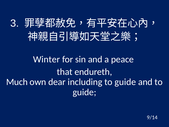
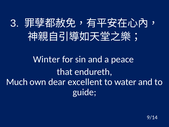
including: including -> excellent (85, 82)
guide: guide -> water (125, 82)
